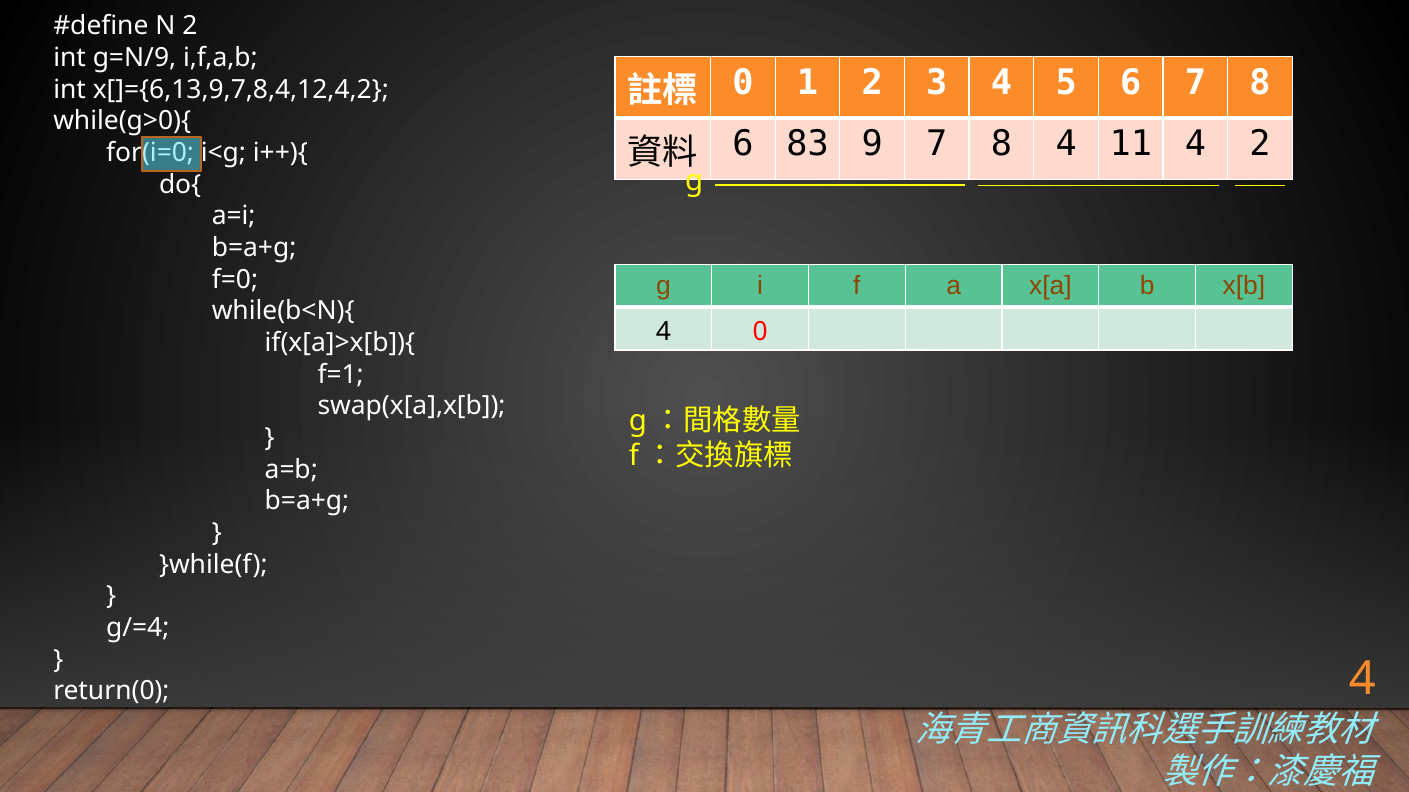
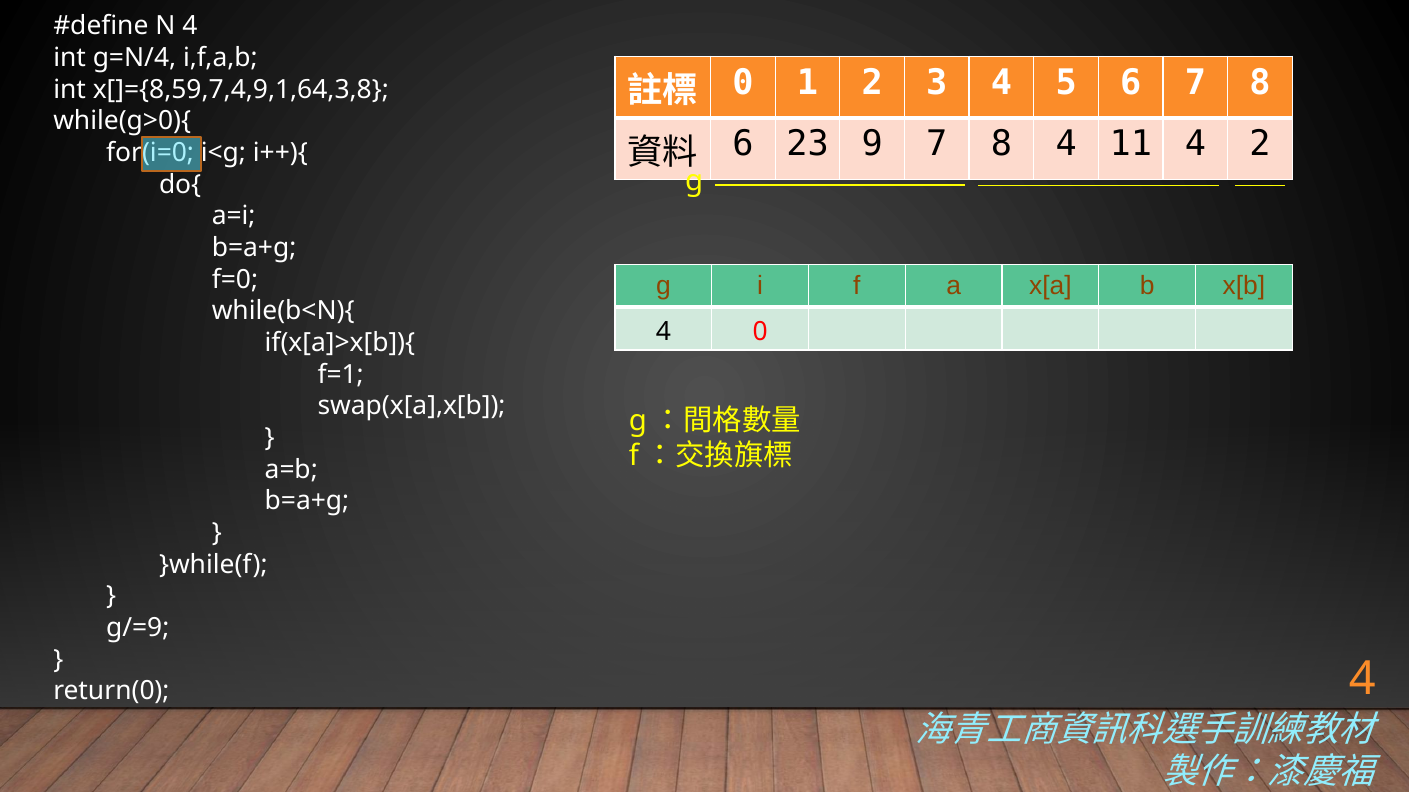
N 2: 2 -> 4 (190, 26)
g=N/9: g=N/9 -> g=N/4 (134, 58)
x[]={6,13,9,7,8,4,12,4,2: x[]={6,13,9,7,8,4,12,4,2 -> x[]={8,59,7,4,9,1,64,3,8 (241, 89)
83: 83 -> 23 (808, 144)
g/=4: g/=4 -> g/=9 (138, 628)
